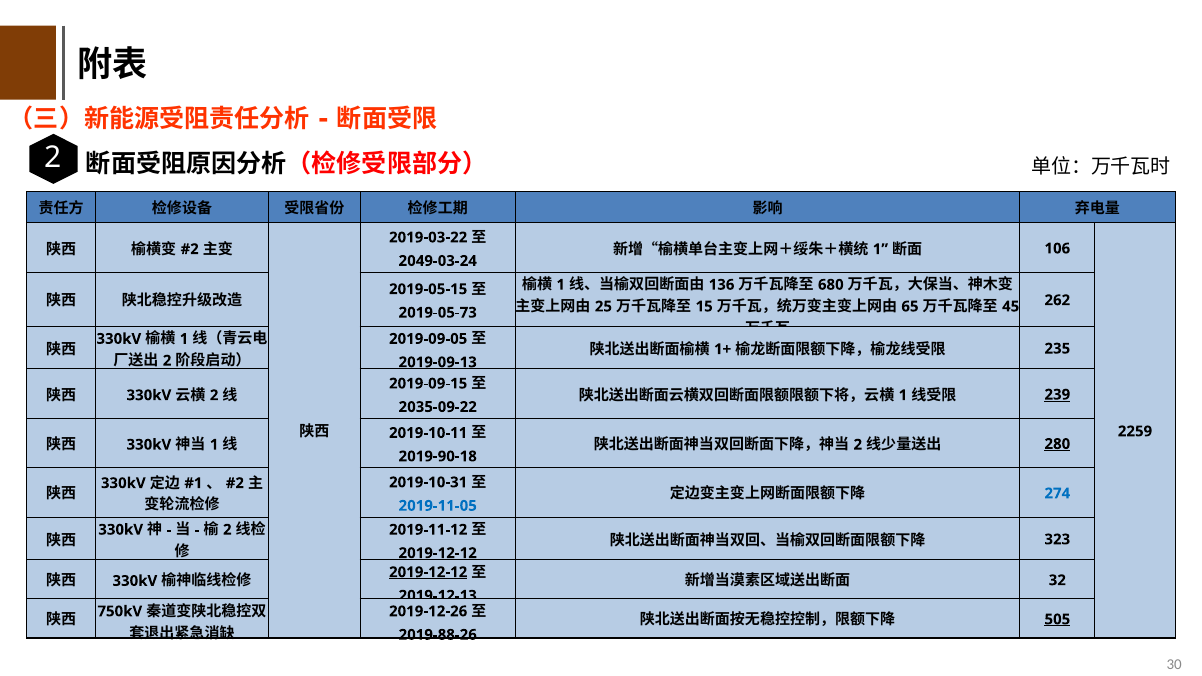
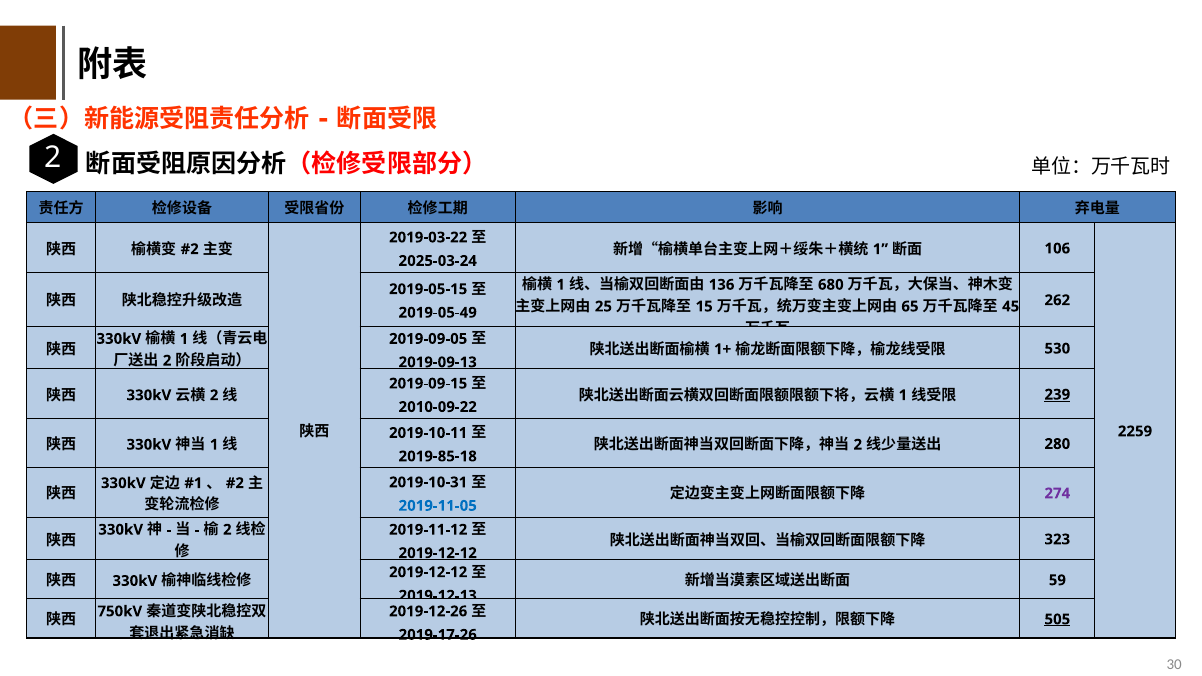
2049-03-24: 2049-03-24 -> 2025-03-24 (438, 261)
2019-05-73: 2019-05-73 -> 2019-05-49 (438, 313)
235: 235 -> 530 (1057, 349)
2035-09-22: 2035-09-22 -> 2010-09-22 (438, 407)
280 underline: present -> none (1057, 444)
2019-90-18: 2019-90-18 -> 2019-85-18 (438, 456)
274 colour: blue -> purple (1057, 493)
2019-12-12 underline: present -> none (428, 572)
32: 32 -> 59 (1057, 580)
2019-88-26: 2019-88-26 -> 2019-17-26 (438, 635)
